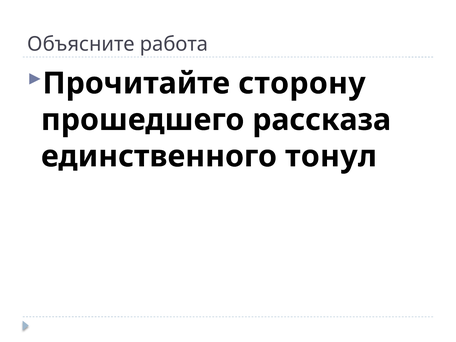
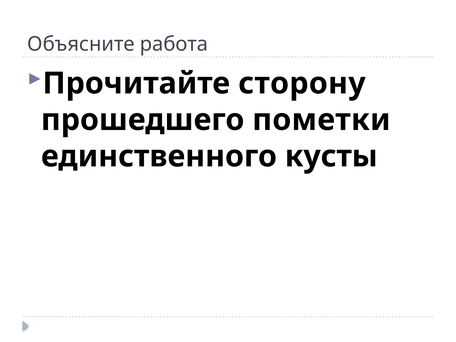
рассказа: рассказа -> пометки (321, 120)
тонул: тонул -> кусты (331, 156)
